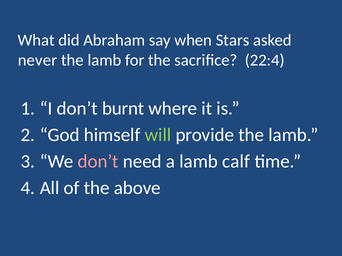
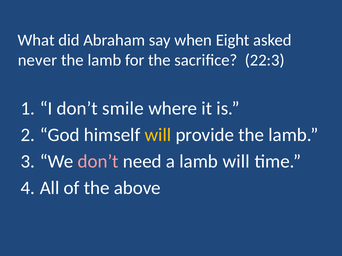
Stars: Stars -> Eight (233, 40)
22:4: 22:4 -> 22:3 (265, 60)
burnt: burnt -> smile (123, 108)
will colour: light green -> yellow (158, 135)
lamb calf: calf -> will (236, 162)
